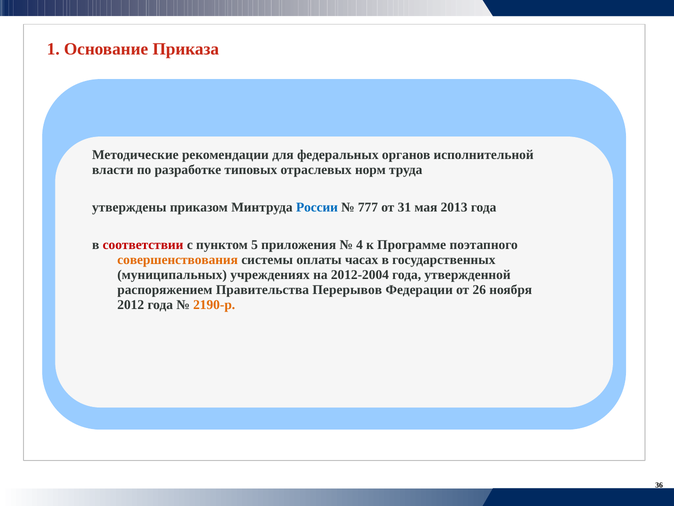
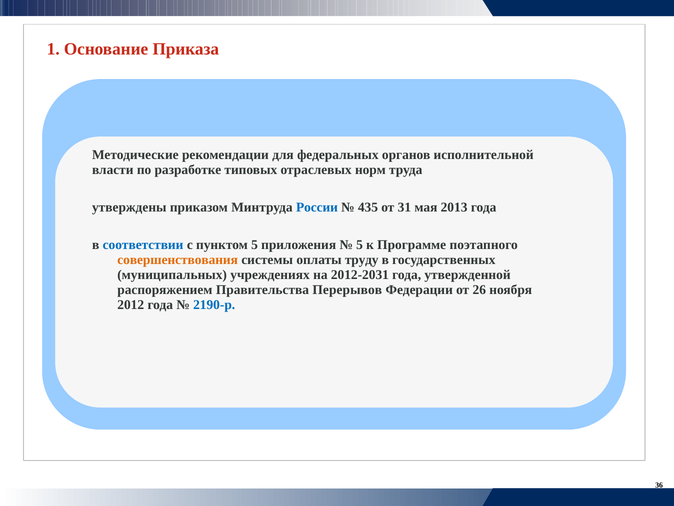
777: 777 -> 435 (368, 207)
соответствии colour: red -> blue (143, 245)
4: 4 -> 5 (360, 245)
часах: часах -> труду (362, 260)
2012-2004: 2012-2004 -> 2012-2031 (360, 275)
2190-р colour: orange -> blue (214, 305)
